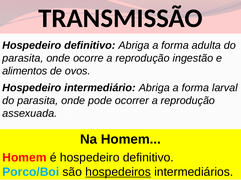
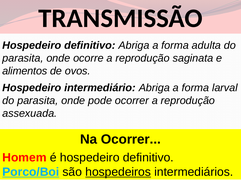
ingestão: ingestão -> saginata (193, 58)
Na Homem: Homem -> Ocorrer (131, 140)
Porco/Boi underline: none -> present (31, 173)
